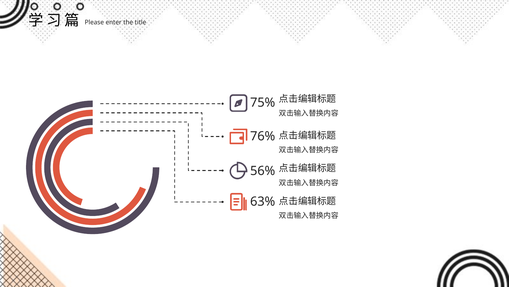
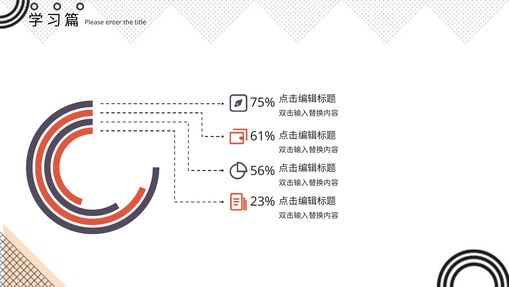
76%: 76% -> 61% (263, 136)
63%: 63% -> 23% (263, 201)
